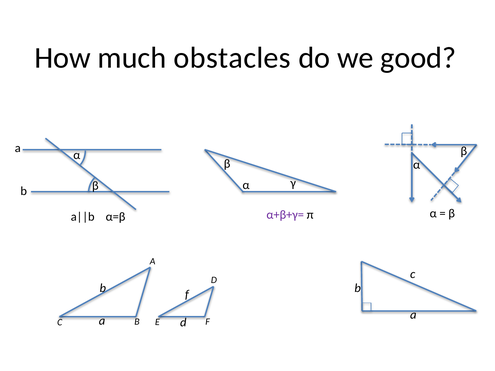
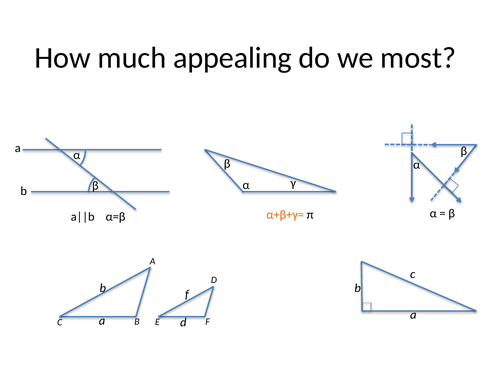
obstacles: obstacles -> appealing (232, 58)
good: good -> most (418, 58)
α+β+γ= colour: purple -> orange (285, 215)
